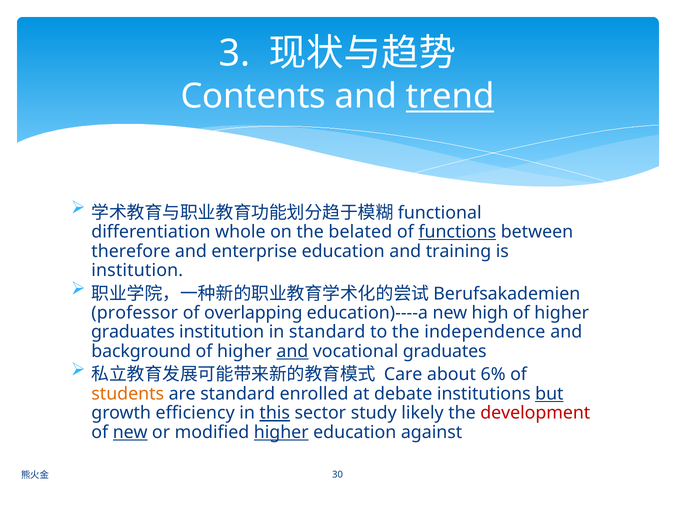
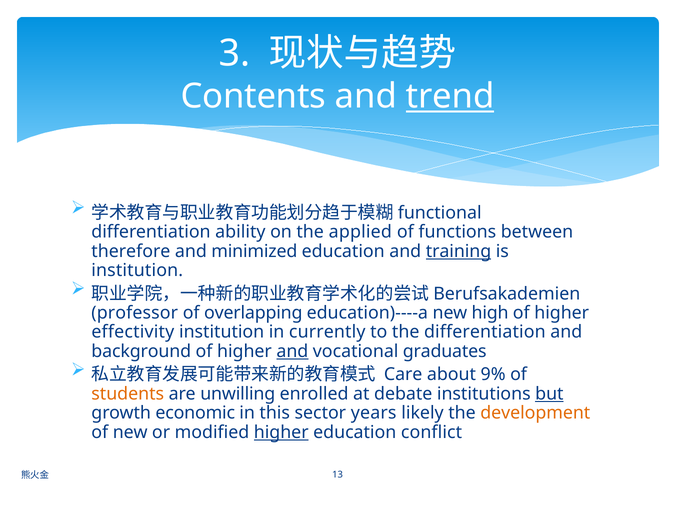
whole: whole -> ability (240, 232)
belated: belated -> applied (360, 232)
functions underline: present -> none (457, 232)
enterprise: enterprise -> minimized (254, 251)
training underline: none -> present (459, 251)
graduates: graduates -> effectivity (133, 332)
in standard: standard -> currently (327, 332)
the independence: independence -> differentiation (485, 332)
6%: 6% -> 9% (493, 375)
are standard: standard -> unwilling (238, 394)
efficiency: efficiency -> economic (195, 413)
this underline: present -> none (275, 413)
study: study -> years (374, 413)
development colour: red -> orange (535, 413)
new underline: present -> none (130, 433)
against: against -> conflict (432, 433)
30: 30 -> 13 (338, 475)
